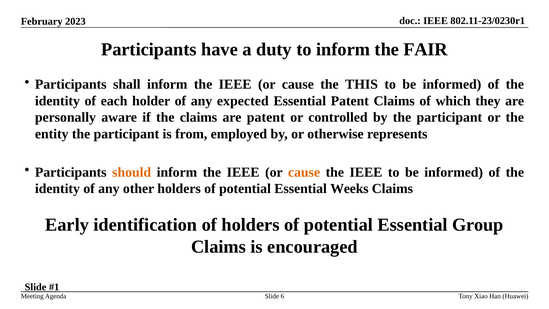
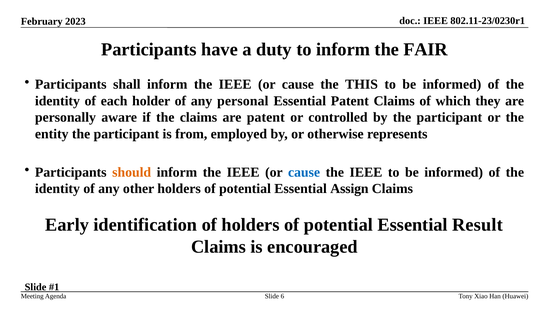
expected: expected -> personal (243, 101)
cause colour: orange -> blue (304, 172)
Weeks: Weeks -> Assign (349, 189)
Group: Group -> Result (478, 225)
